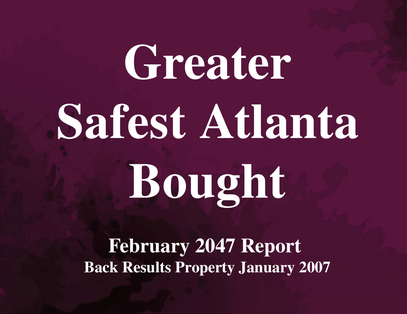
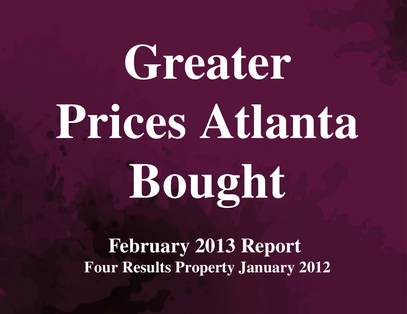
Safest: Safest -> Prices (121, 122)
2047: 2047 -> 2013 (215, 246)
Back: Back -> Four (101, 268)
2007: 2007 -> 2012 (315, 268)
